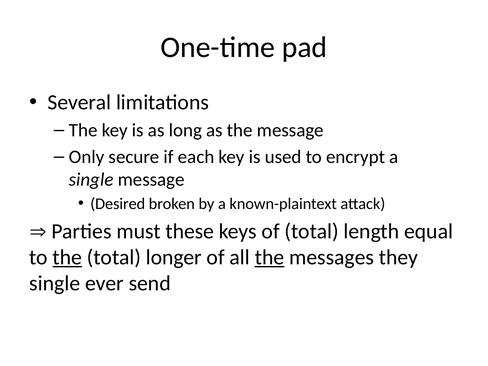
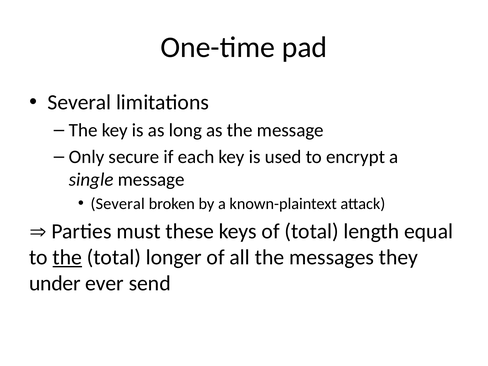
Desired: Desired -> Several (118, 204)
the underline: present -> none (269, 257)
single: single -> under (55, 283)
